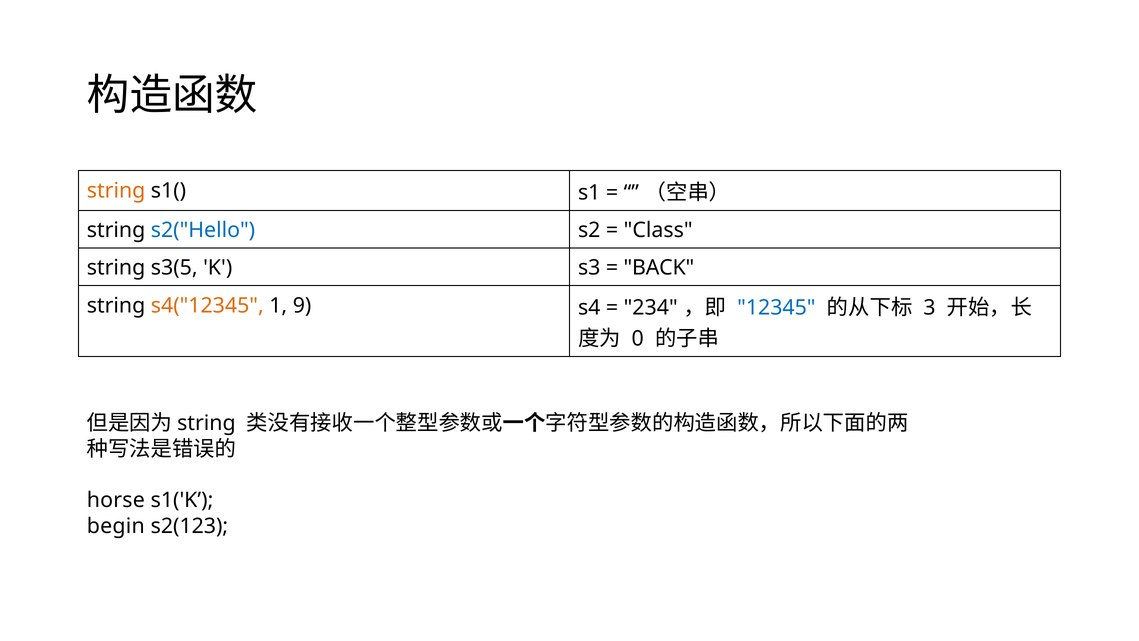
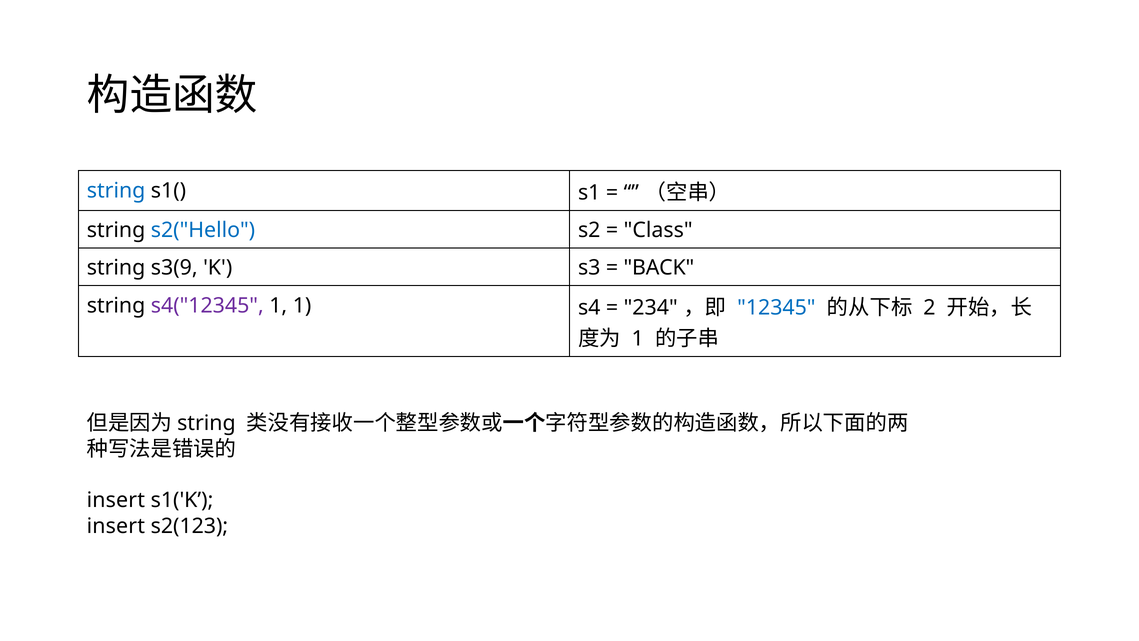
string colour: orange -> blue (116, 191)
s3(5: s3(5 -> s3(9 (174, 268)
s4("12345 colour: orange -> purple (207, 305)
1 9: 9 -> 1 (302, 305)
3: 3 -> 2 (929, 307)
0: 0 -> 1 (638, 338)
horse: horse -> insert (116, 500)
begin: begin -> insert (116, 526)
